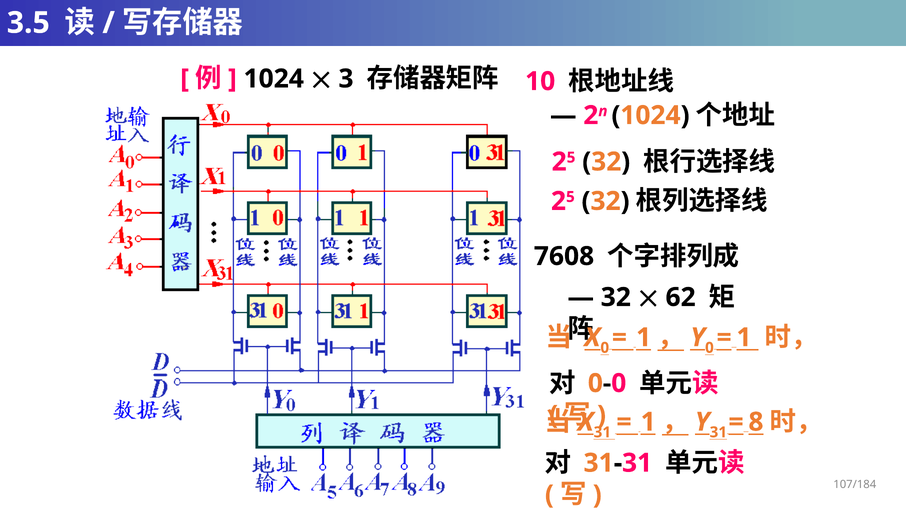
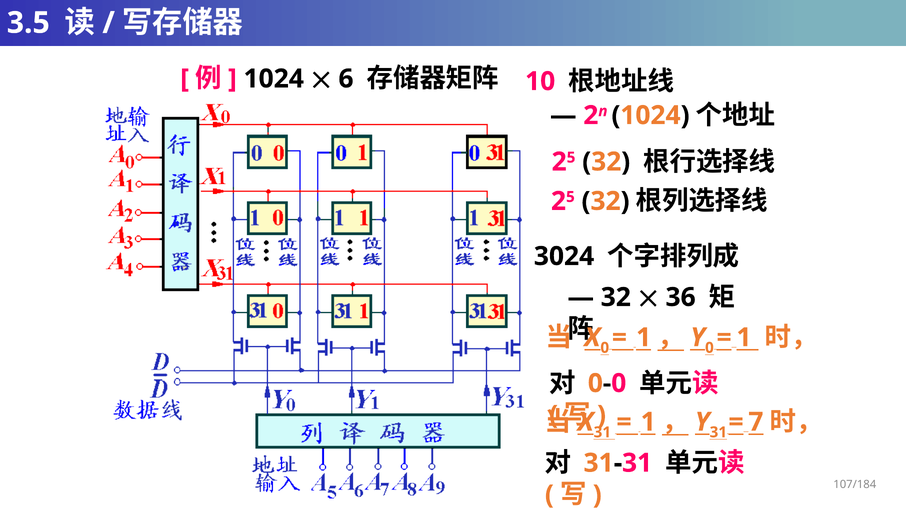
3: 3 -> 6 (346, 79)
7608: 7608 -> 3024 (564, 256)
62: 62 -> 36 (681, 297)
8: 8 -> 7 (756, 422)
